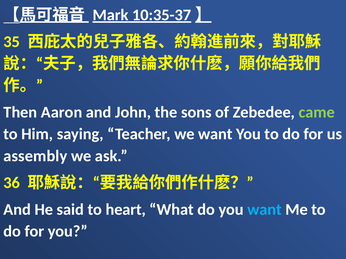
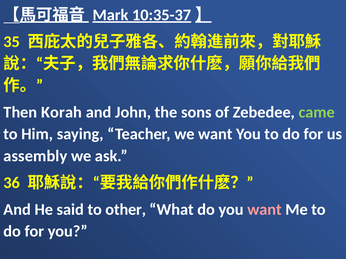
Aaron: Aaron -> Korah (62, 112)
heart: heart -> other (126, 210)
want colour: light blue -> pink (264, 210)
